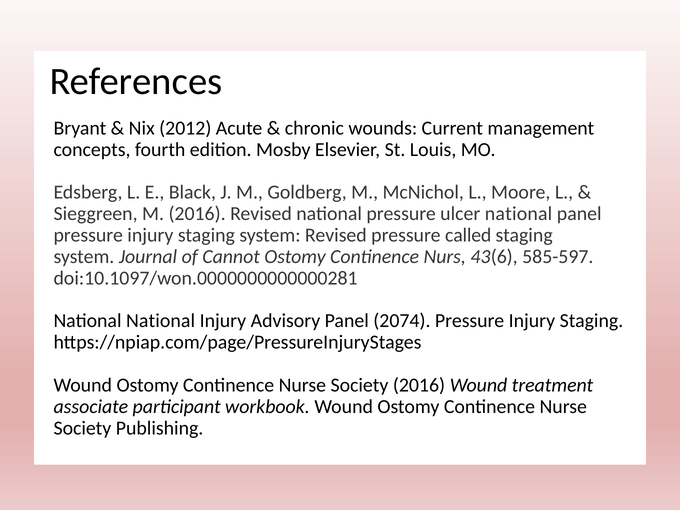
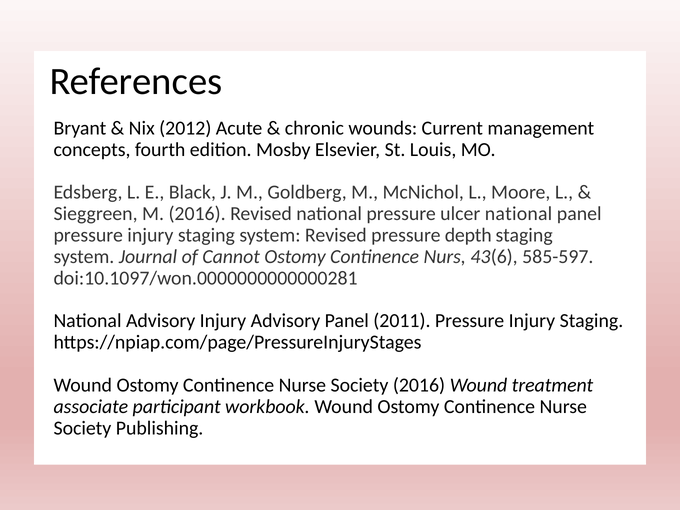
called: called -> depth (468, 235)
National National: National -> Advisory (161, 321)
2074: 2074 -> 2011 (402, 321)
